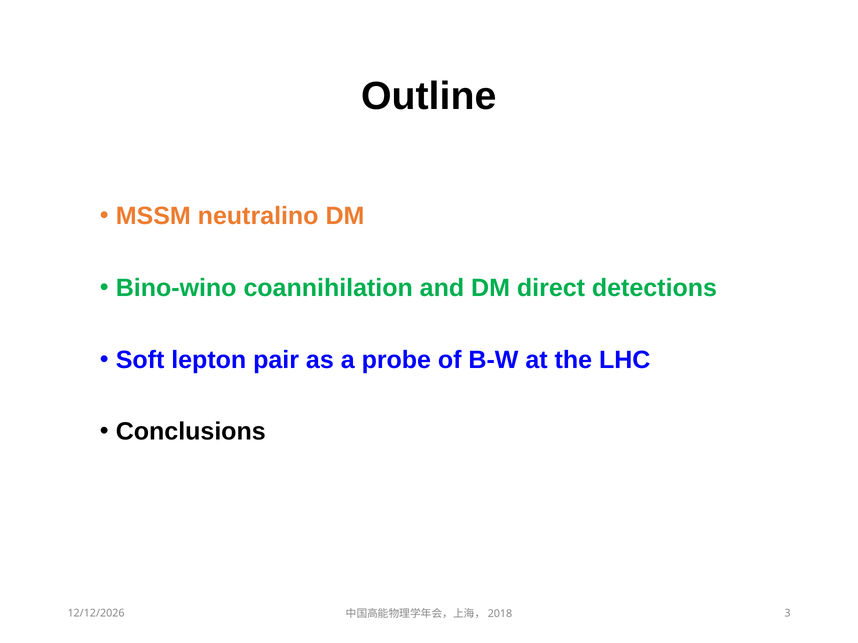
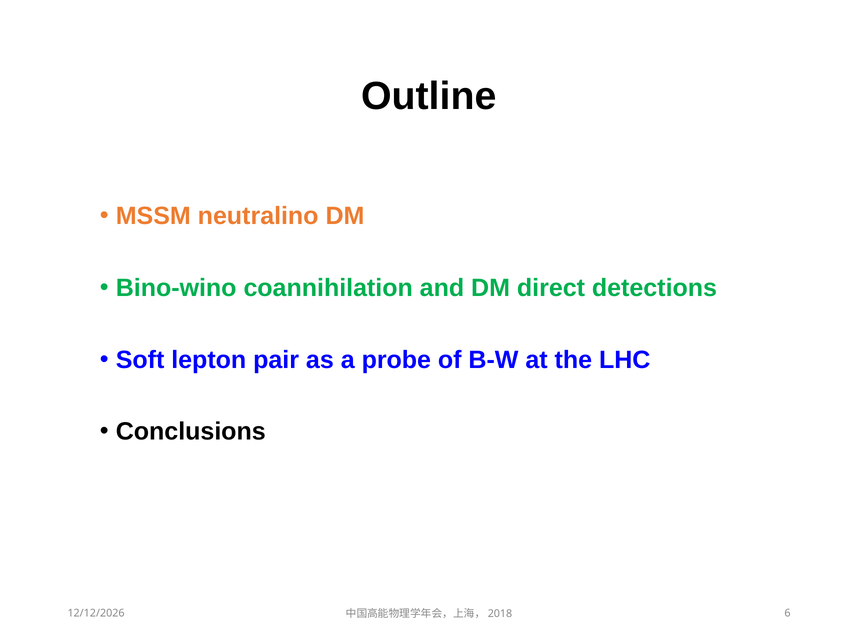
3: 3 -> 6 (787, 613)
